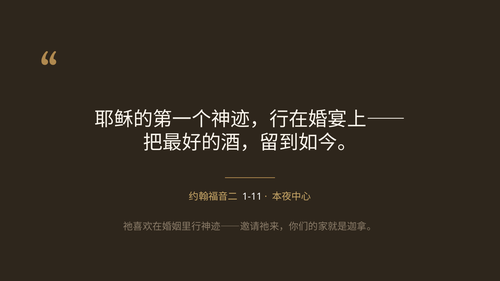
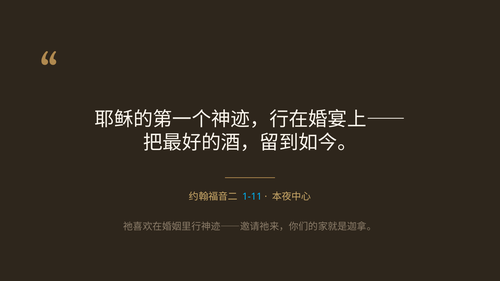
1-11 colour: white -> light blue (252, 197)
